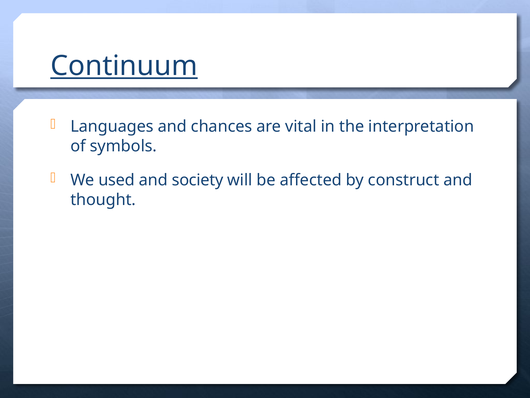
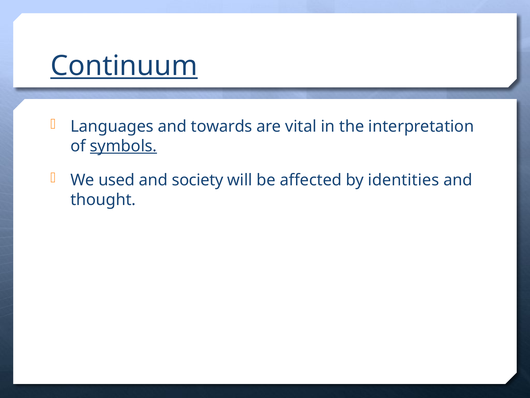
chances: chances -> towards (222, 126)
symbols underline: none -> present (123, 146)
construct: construct -> identities (404, 180)
